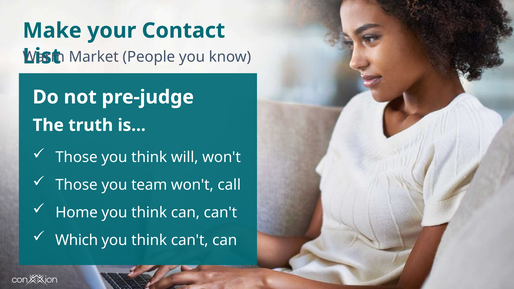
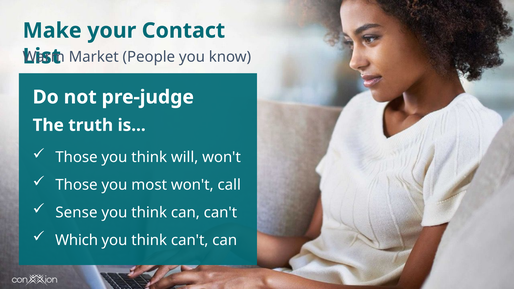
team: team -> most (149, 185)
Home: Home -> Sense (76, 213)
